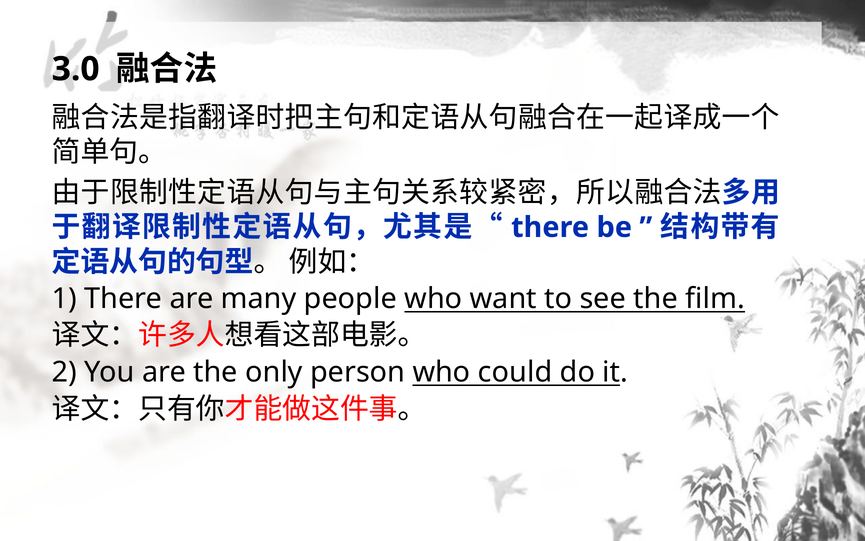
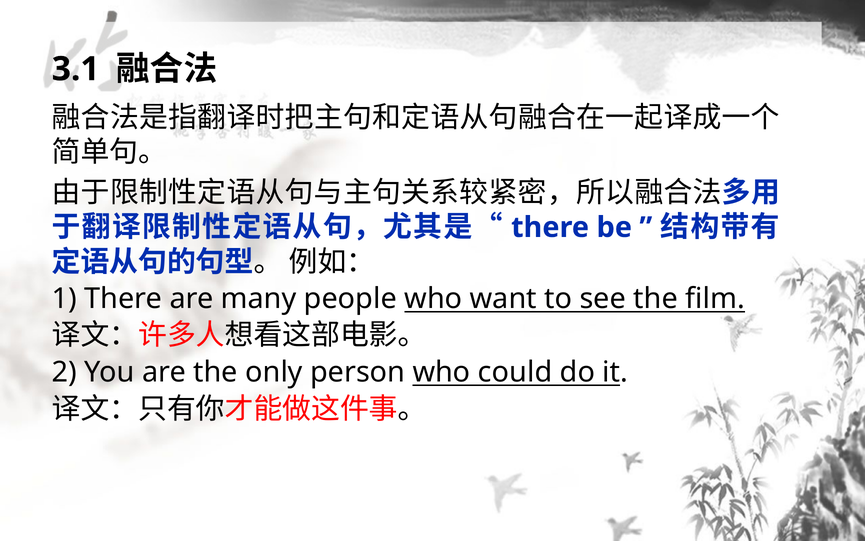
3.0: 3.0 -> 3.1 (76, 69)
